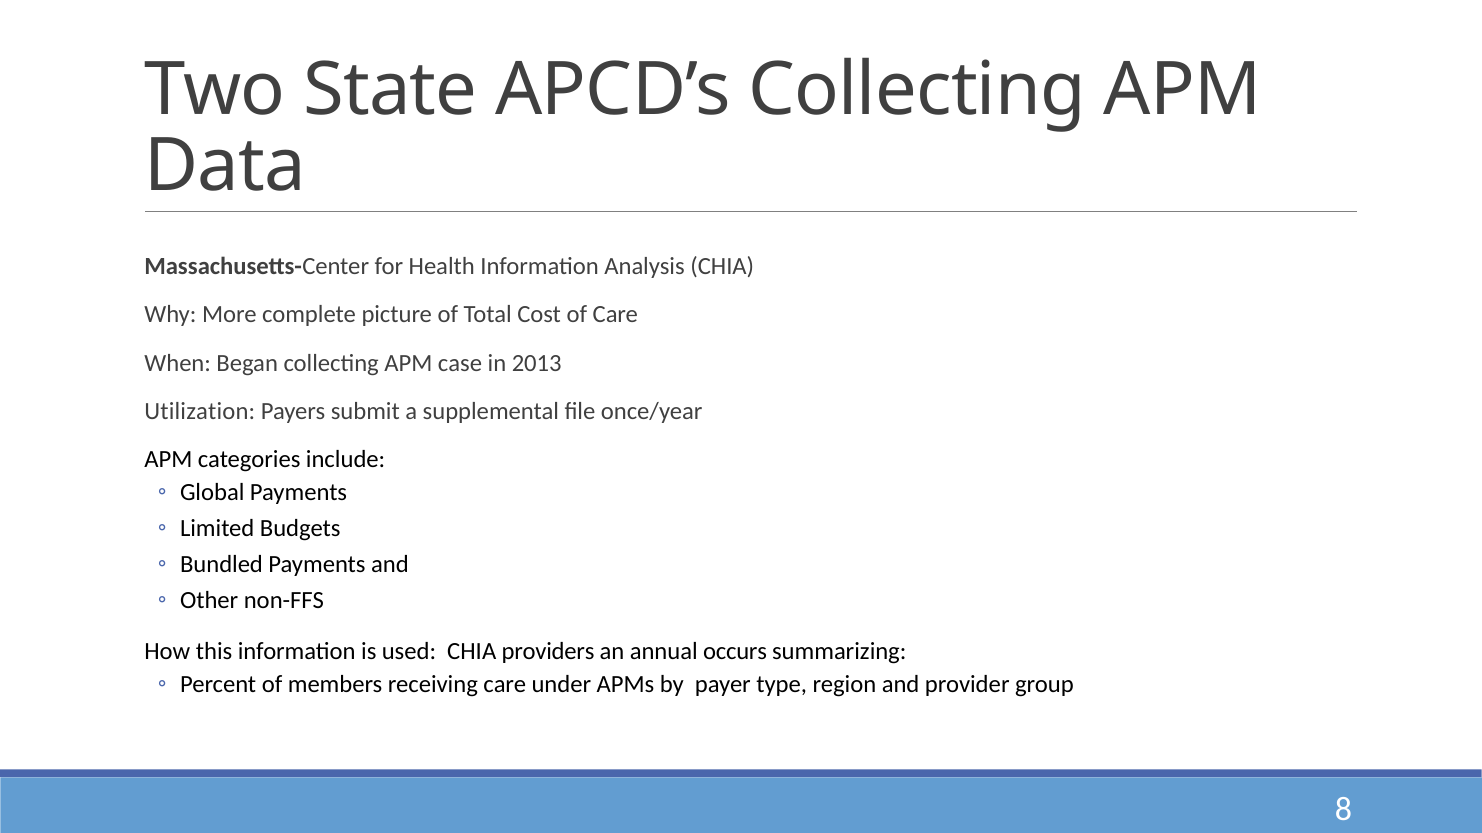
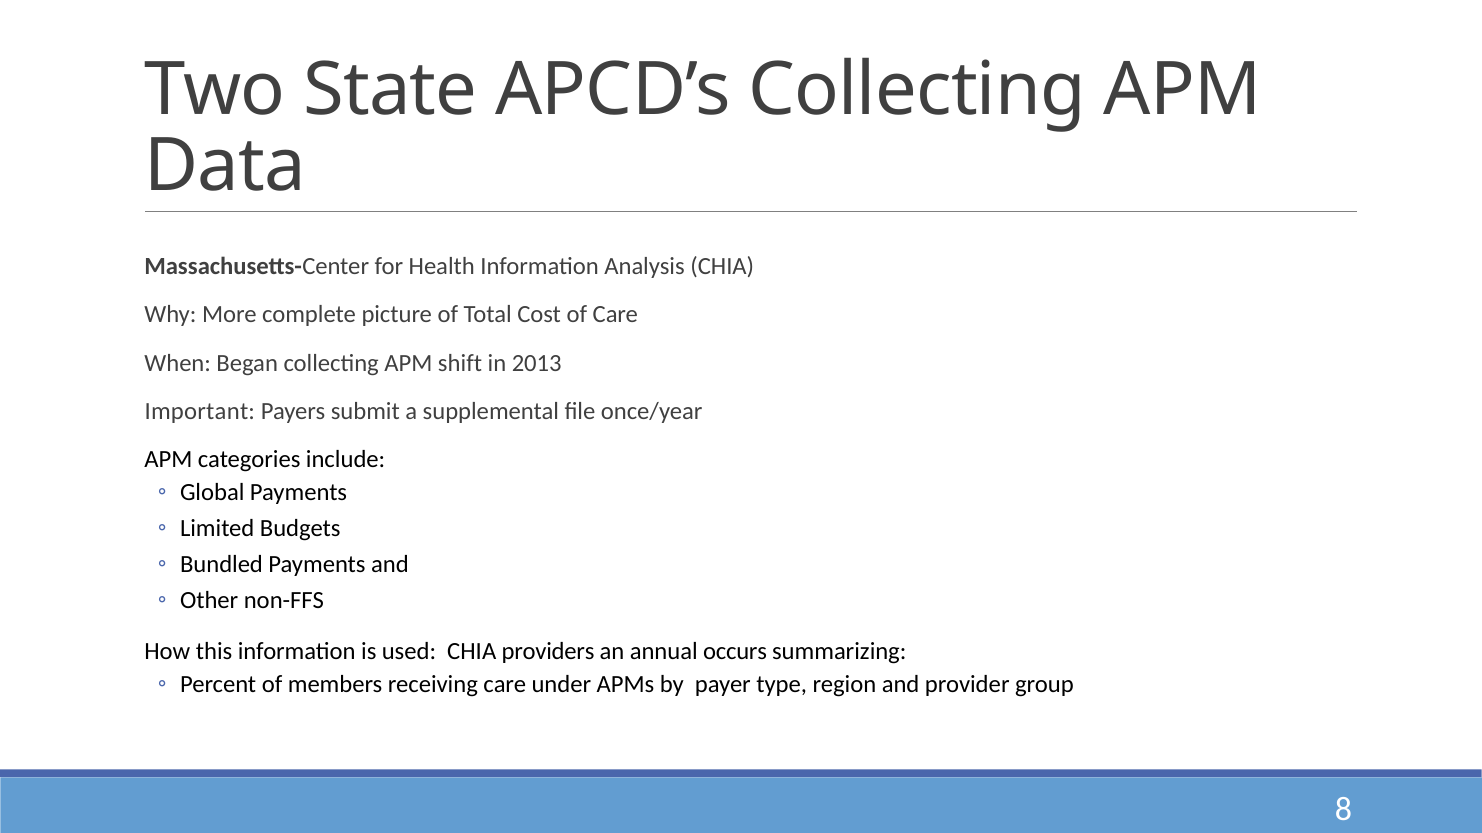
case: case -> shift (460, 363)
Utilization: Utilization -> Important (200, 411)
